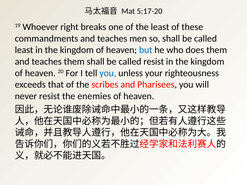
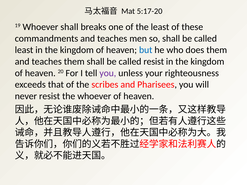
Whoever right: right -> shall (69, 27)
you colour: blue -> purple (108, 73)
the enemies: enemies -> whoever (94, 96)
